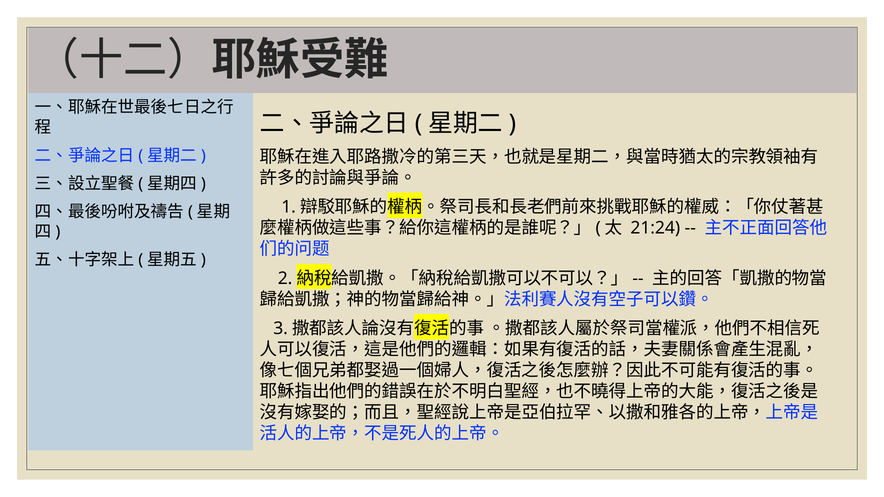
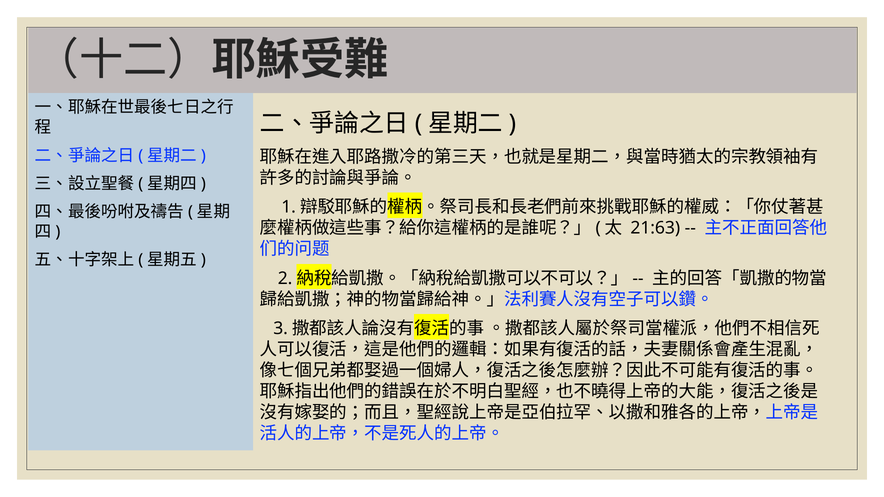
21:24: 21:24 -> 21:63 (655, 228)
